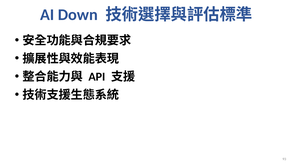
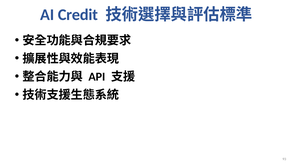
Down: Down -> Credit (78, 15)
